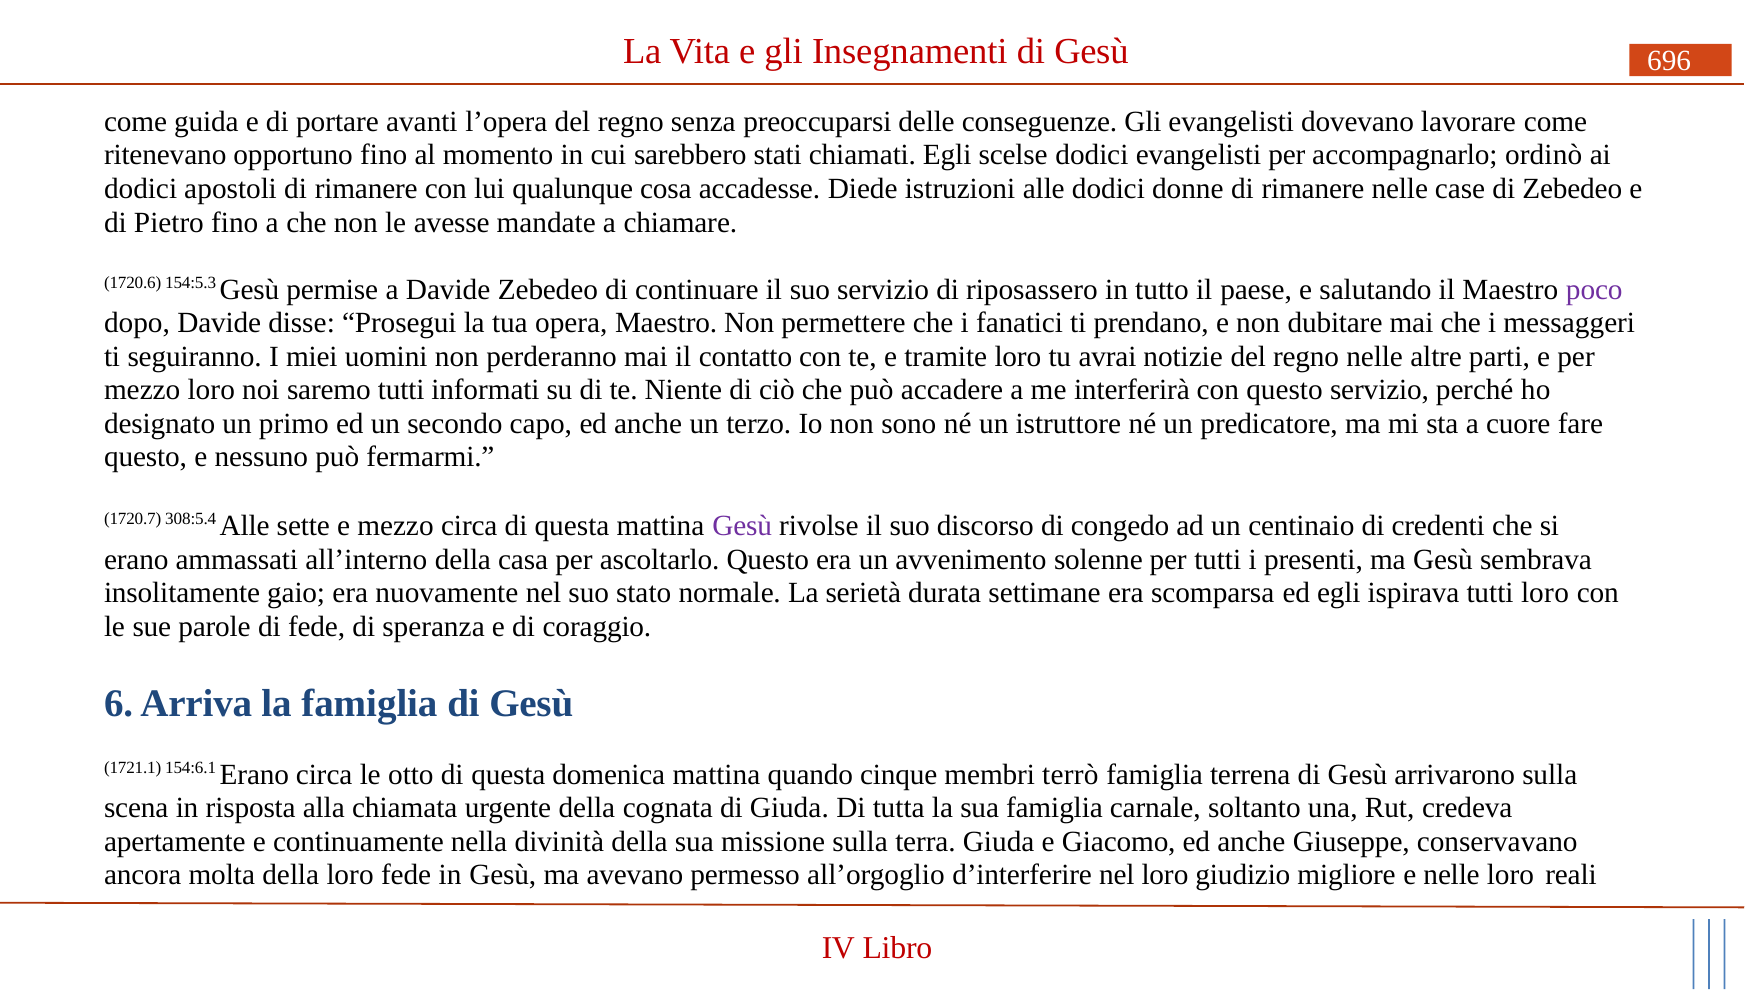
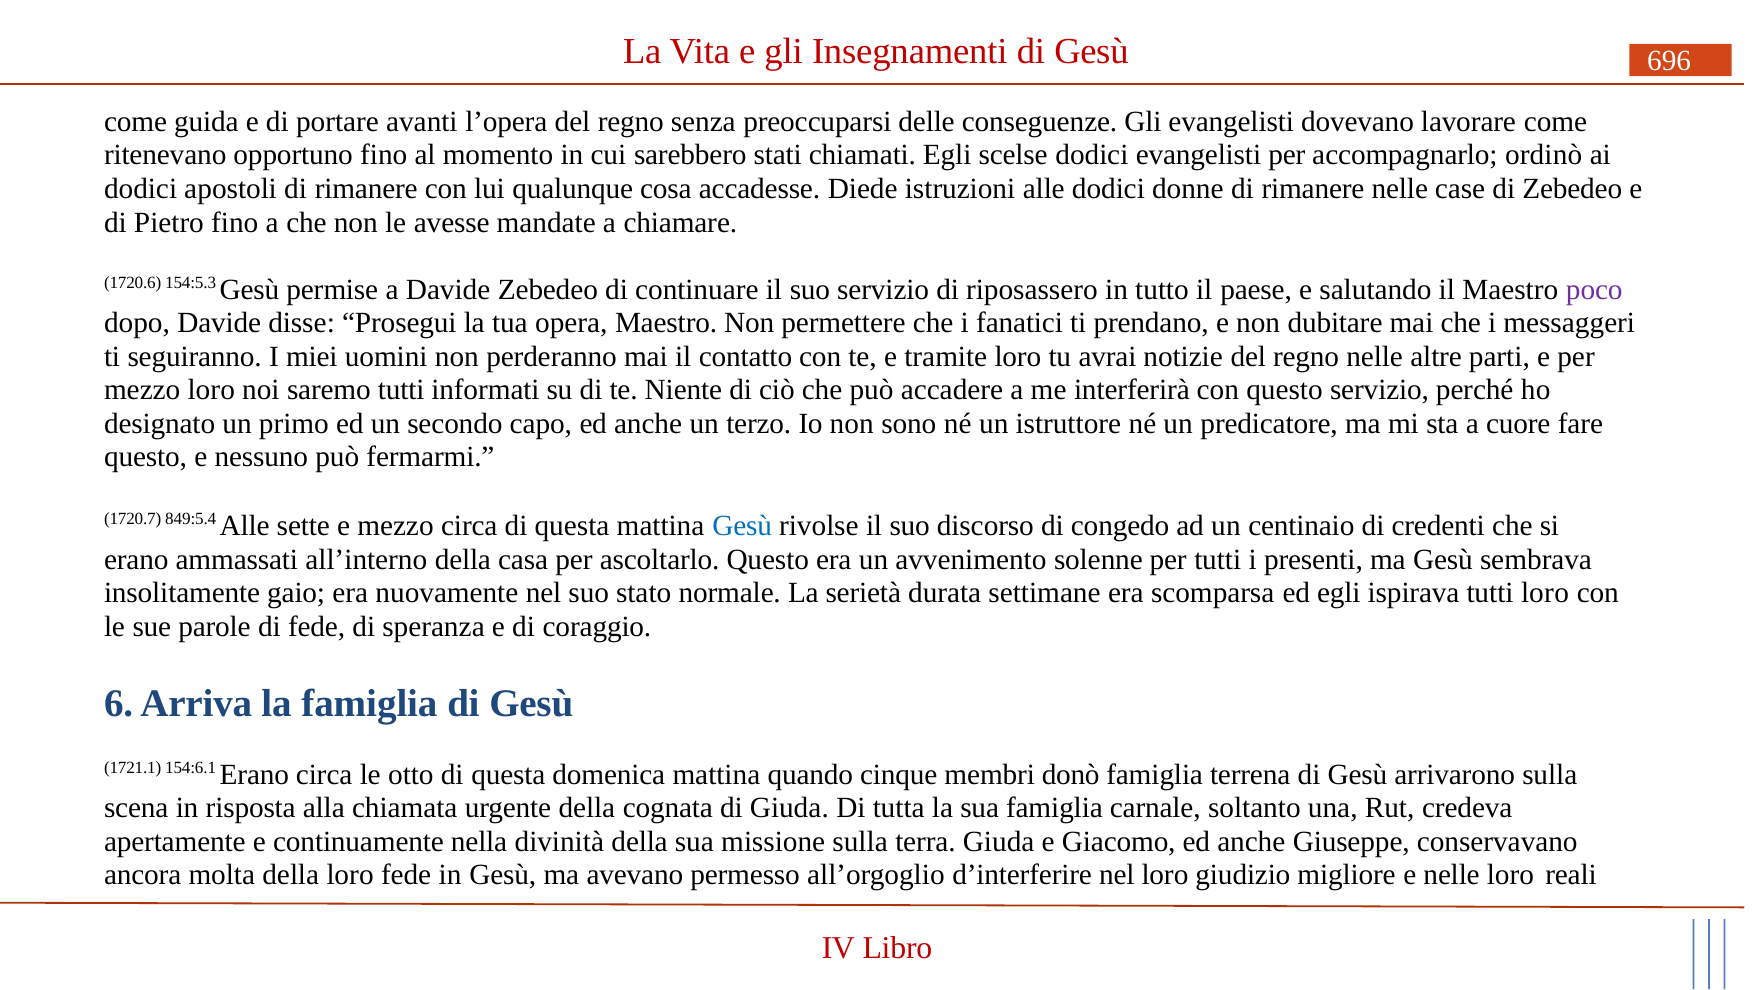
308:5.4: 308:5.4 -> 849:5.4 (191, 519)
Gesù colour: purple -> blue (742, 526)
terrò: terrò -> donò (1071, 775)
